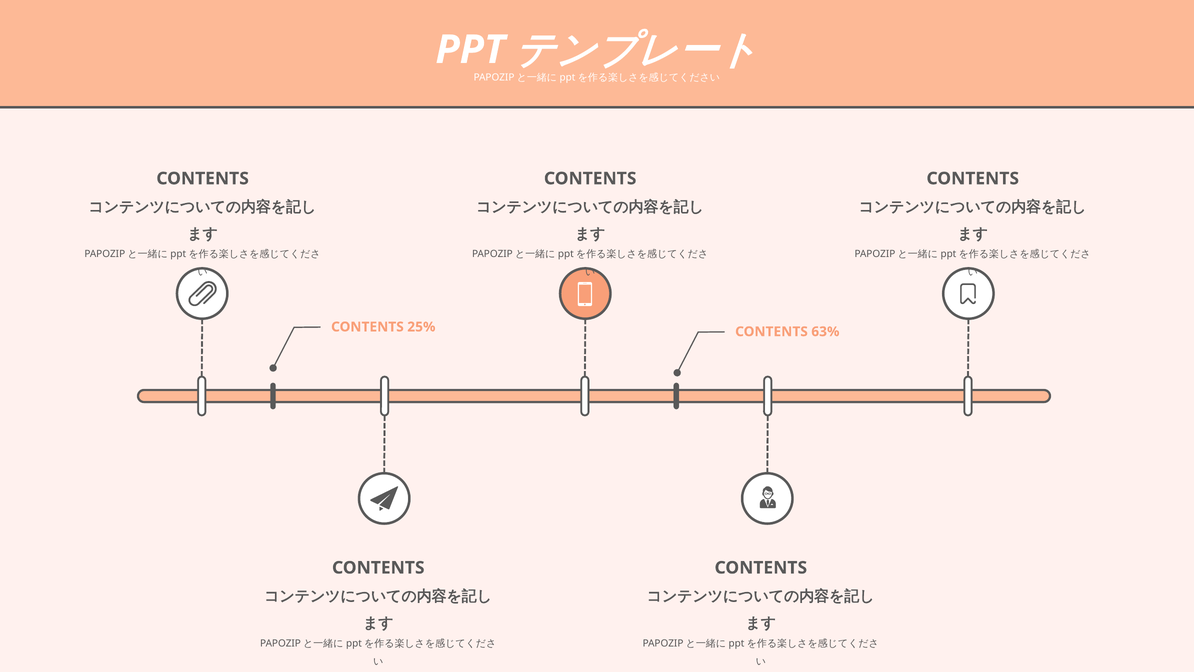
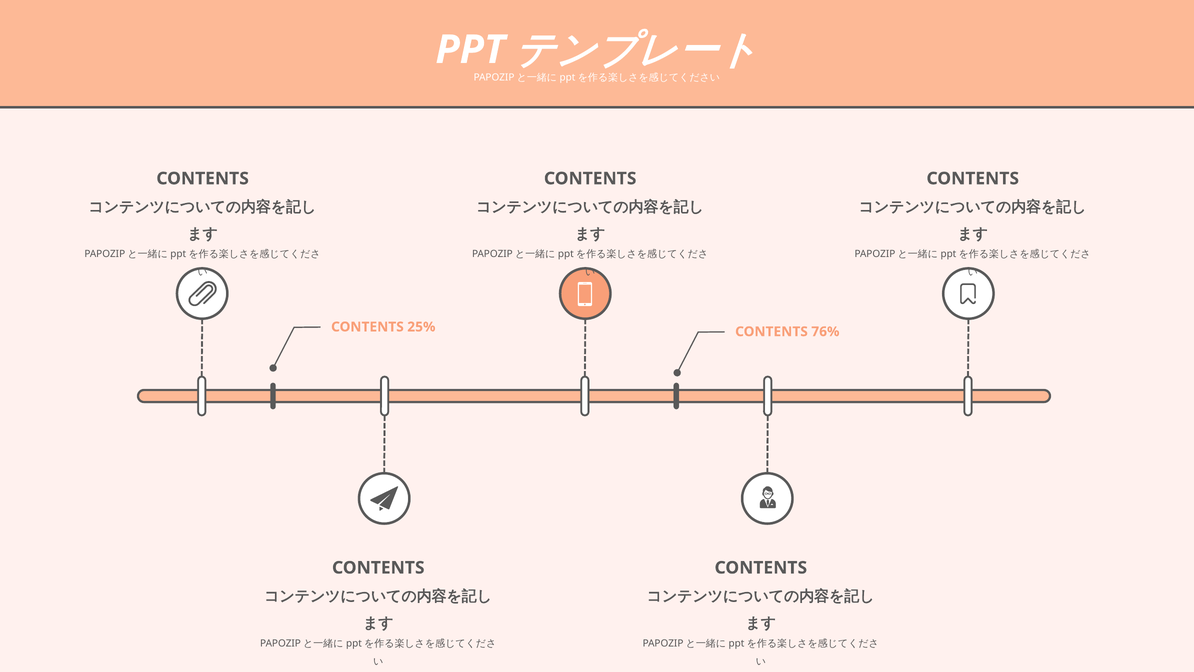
63%: 63% -> 76% (825, 331)
